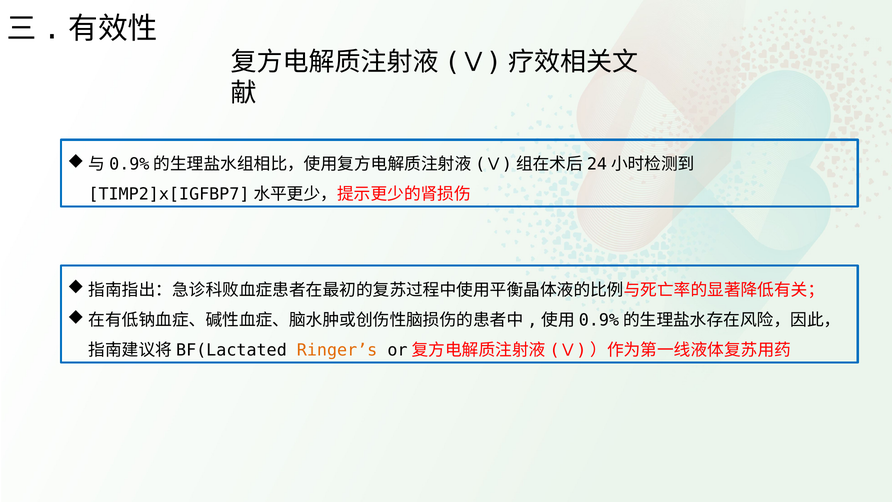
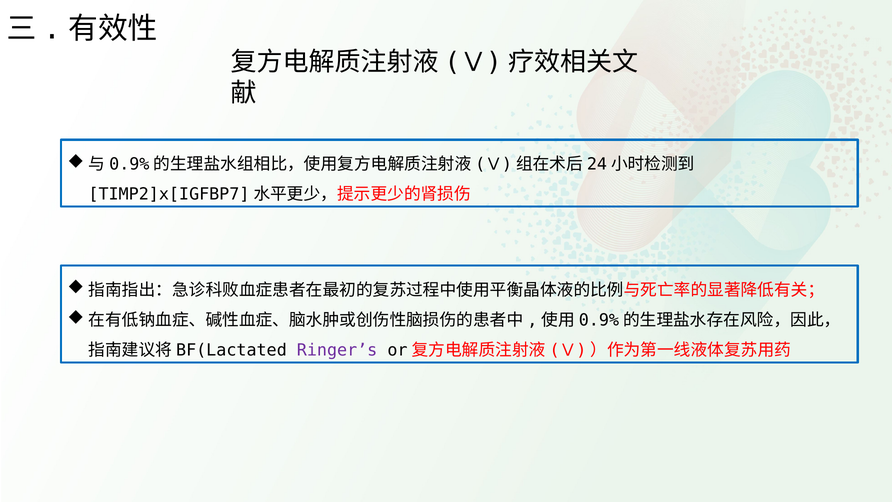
Ringer’s colour: orange -> purple (337, 350)
